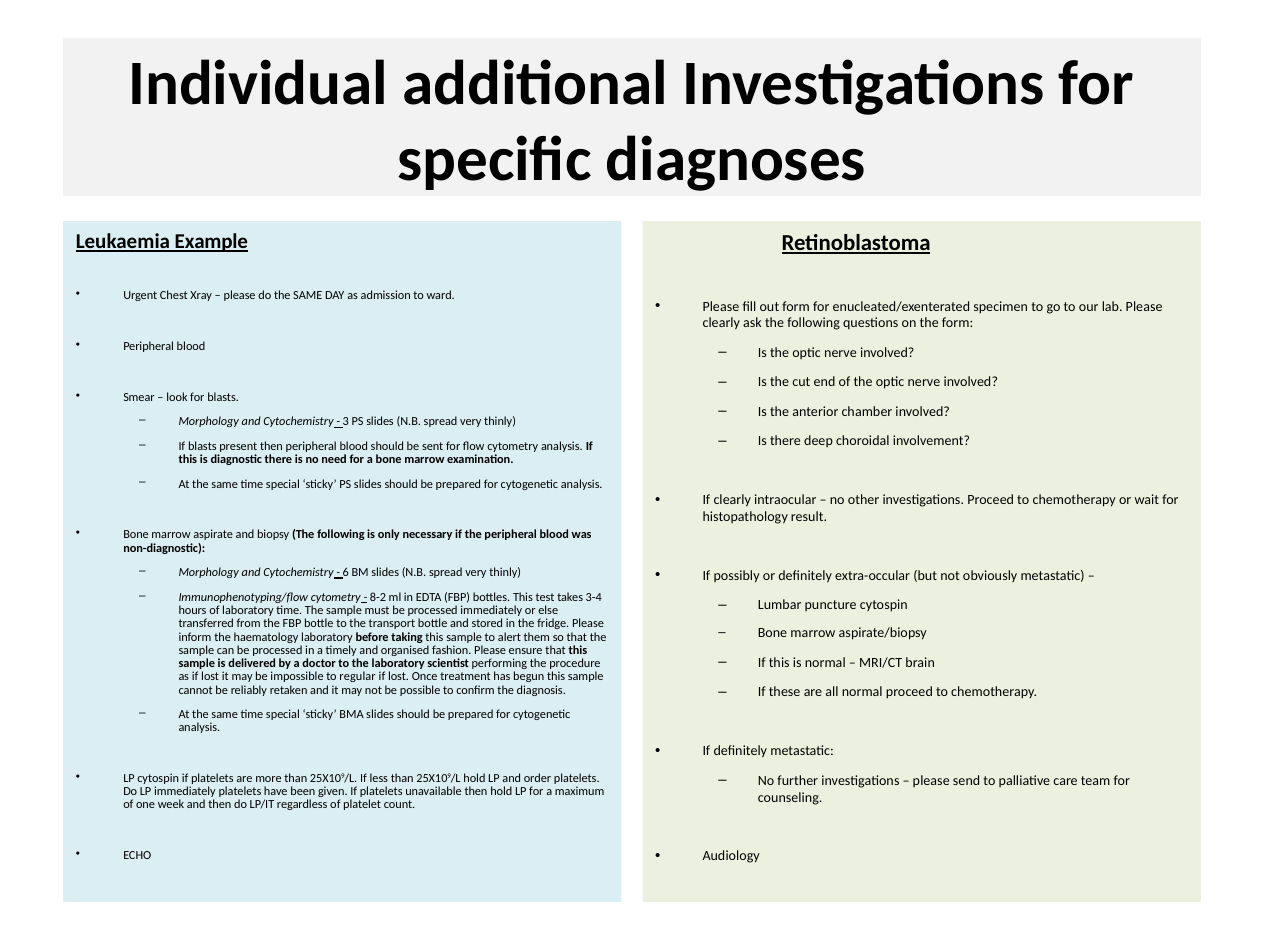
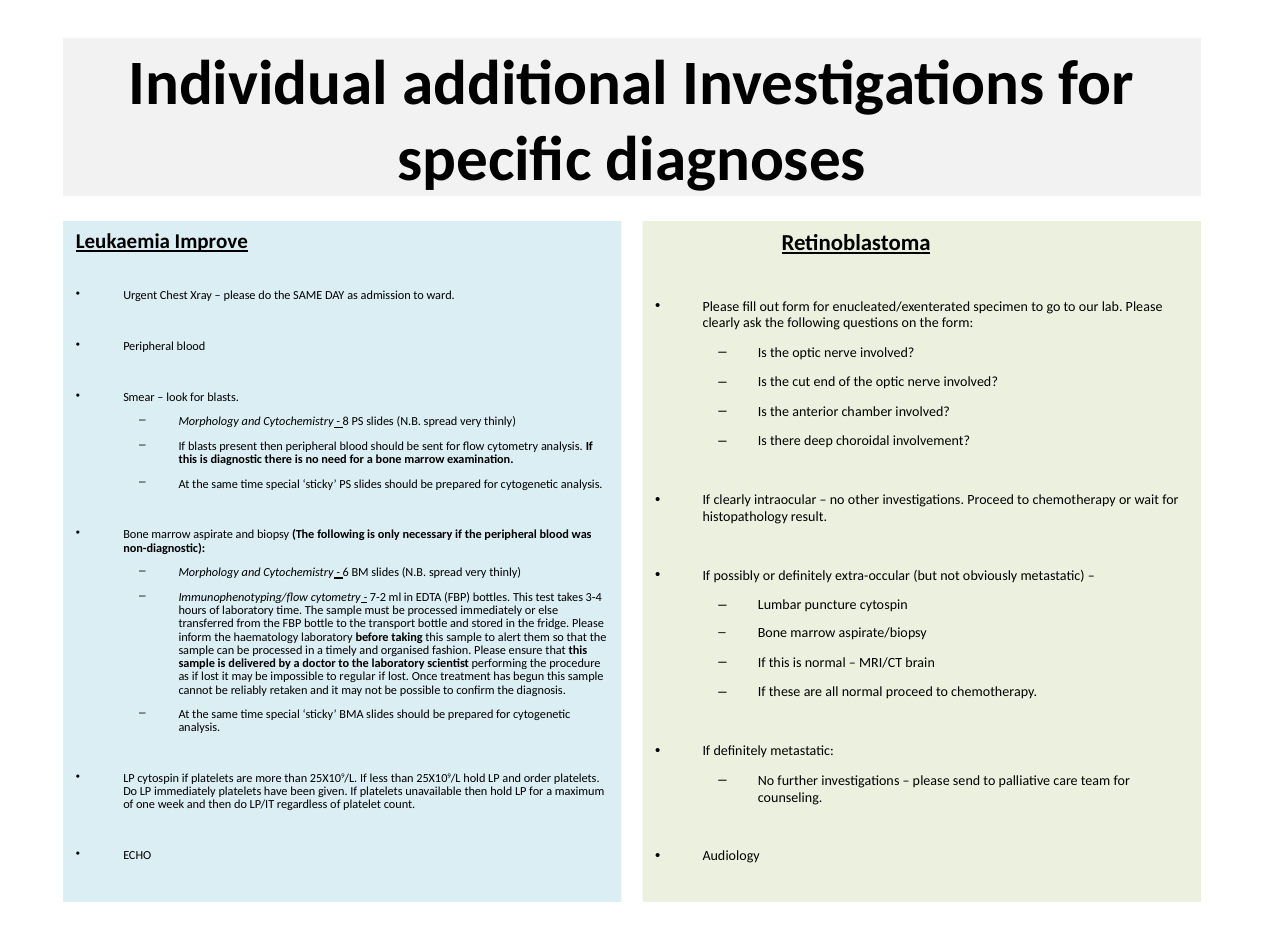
Example: Example -> Improve (211, 242)
3: 3 -> 8 (346, 422)
8-2: 8-2 -> 7-2 (378, 597)
